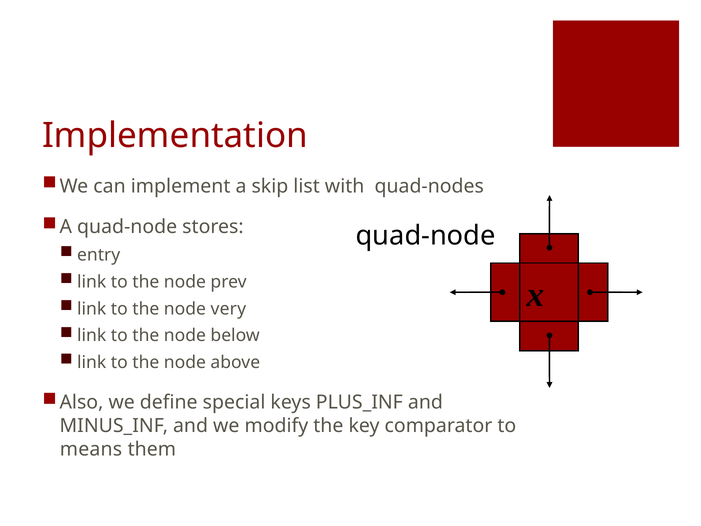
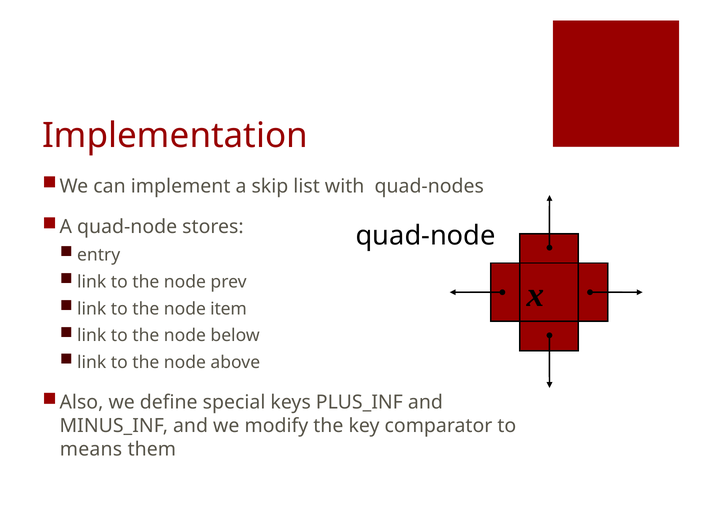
very: very -> item (229, 309)
